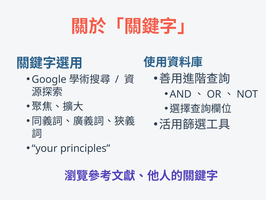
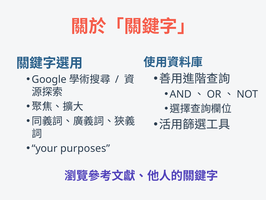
principles: principles -> purposes (85, 148)
